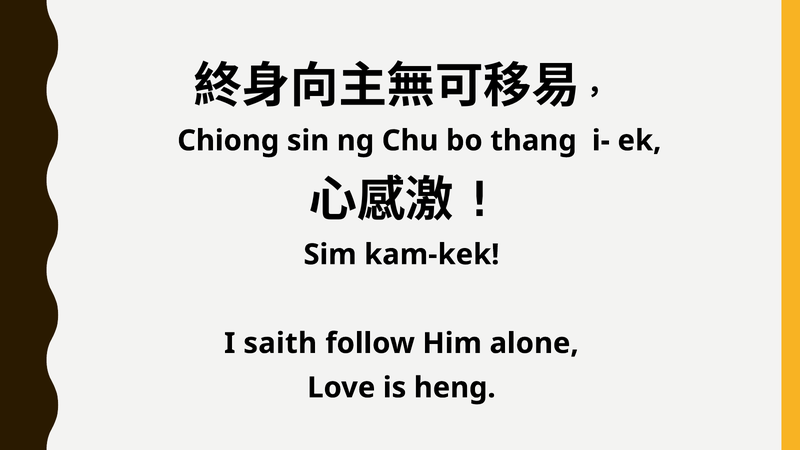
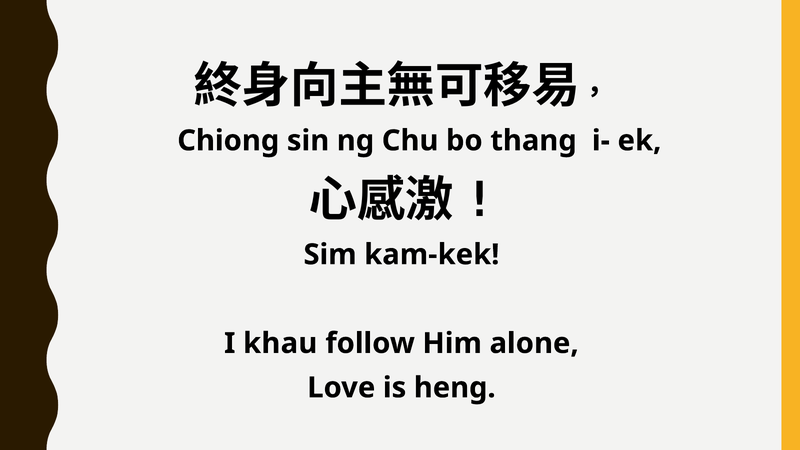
saith: saith -> khau (280, 343)
